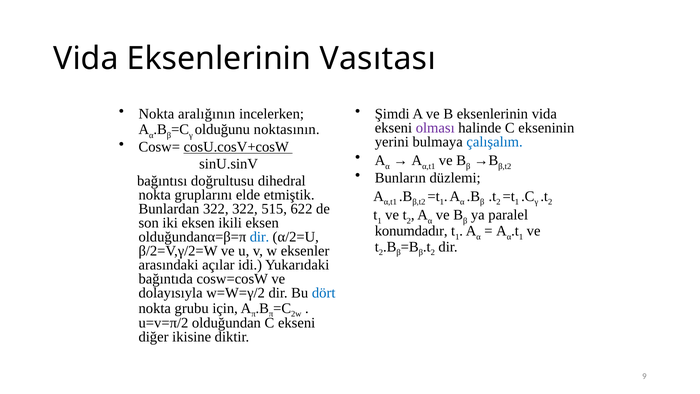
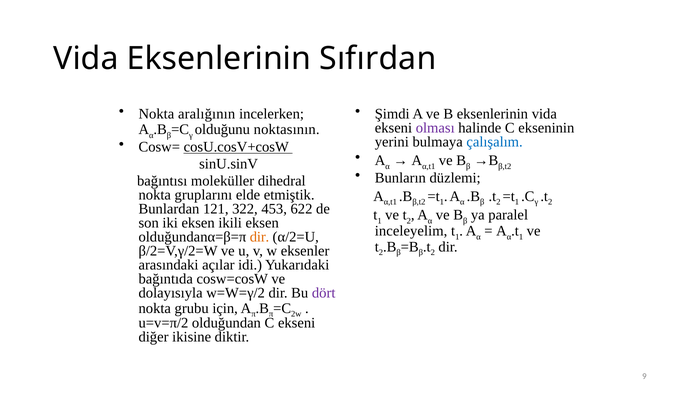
Vasıtası: Vasıtası -> Sıfırdan (378, 59)
doğrultusu: doğrultusu -> moleküller (223, 181)
Bunlardan 322: 322 -> 121 (216, 209)
515: 515 -> 453 (274, 209)
konumdadır: konumdadır -> inceleyelim (411, 231)
dir colour: blue -> orange (260, 237)
dört colour: blue -> purple (324, 293)
